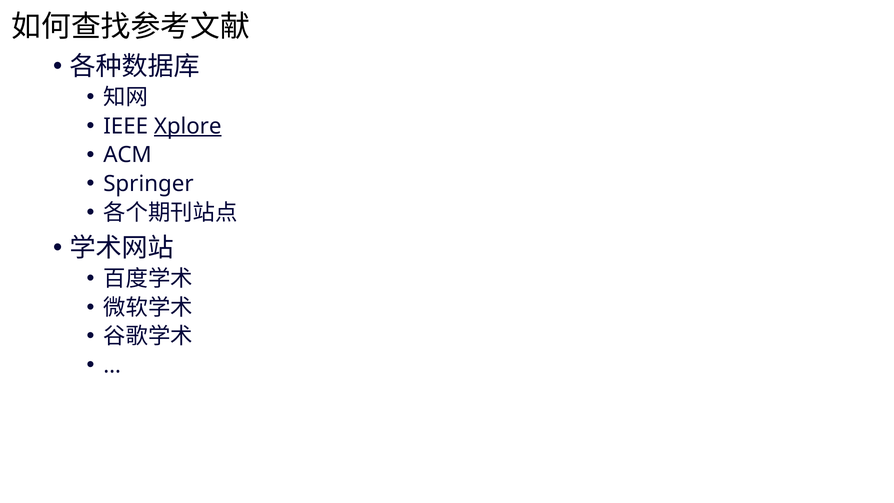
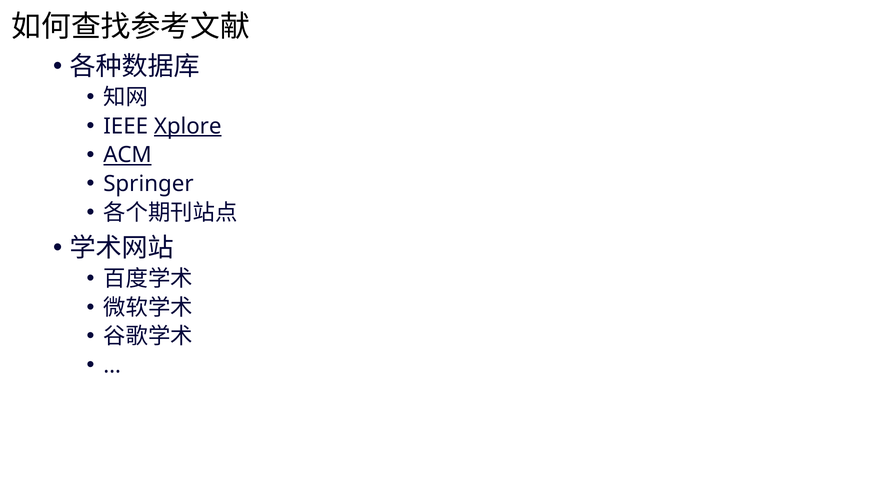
ACM underline: none -> present (127, 155)
